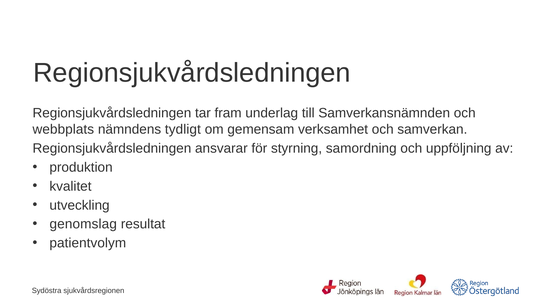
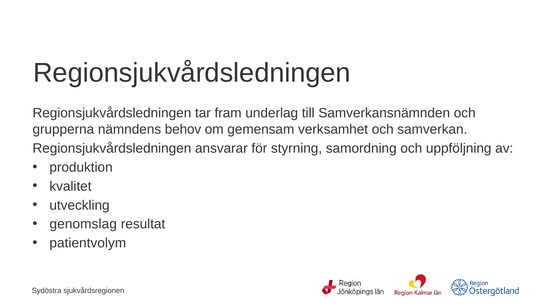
webbplats: webbplats -> grupperna (63, 129)
tydligt: tydligt -> behov (183, 129)
